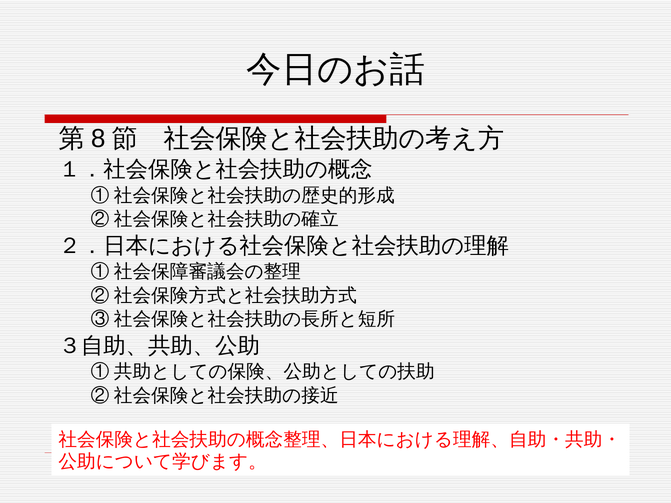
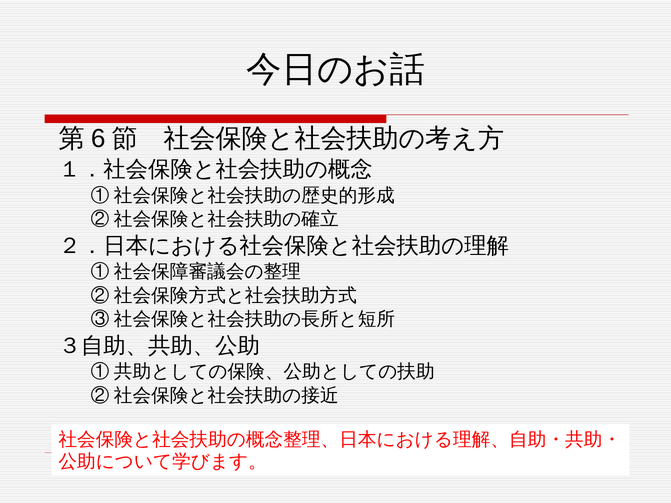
8: 8 -> 6 (98, 139)
